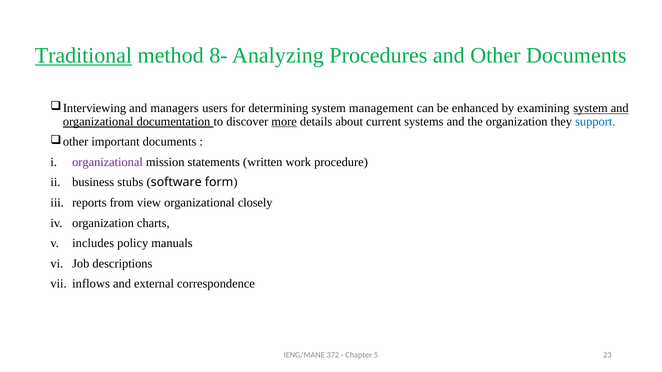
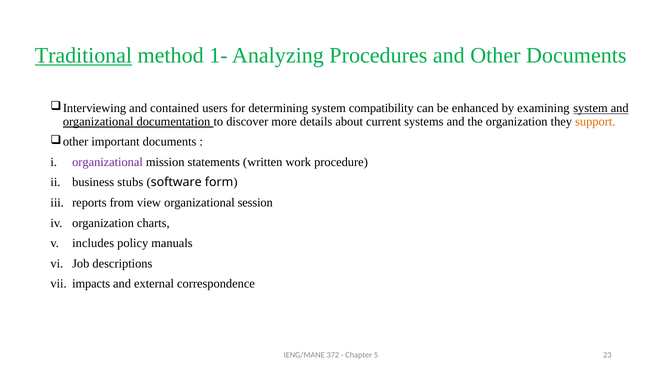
8-: 8- -> 1- (218, 56)
managers: managers -> contained (175, 108)
management: management -> compatibility (381, 108)
more underline: present -> none (284, 122)
support colour: blue -> orange (595, 122)
closely: closely -> session (255, 203)
inflows: inflows -> impacts (91, 284)
